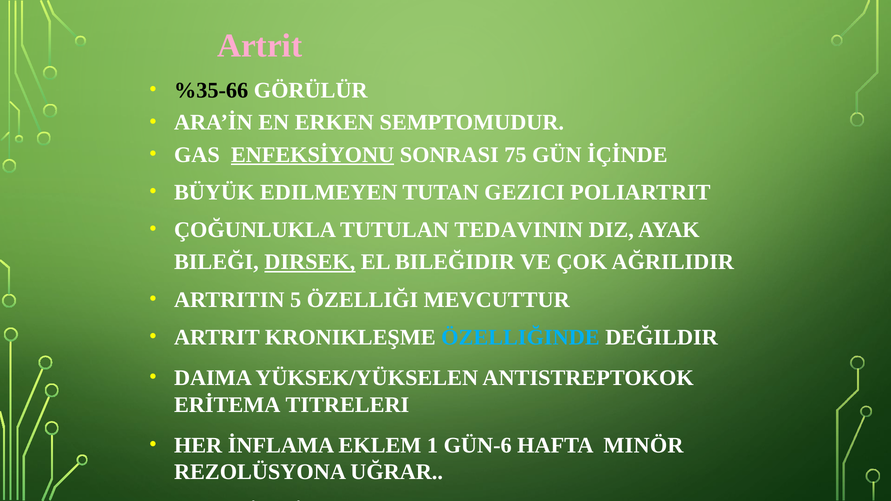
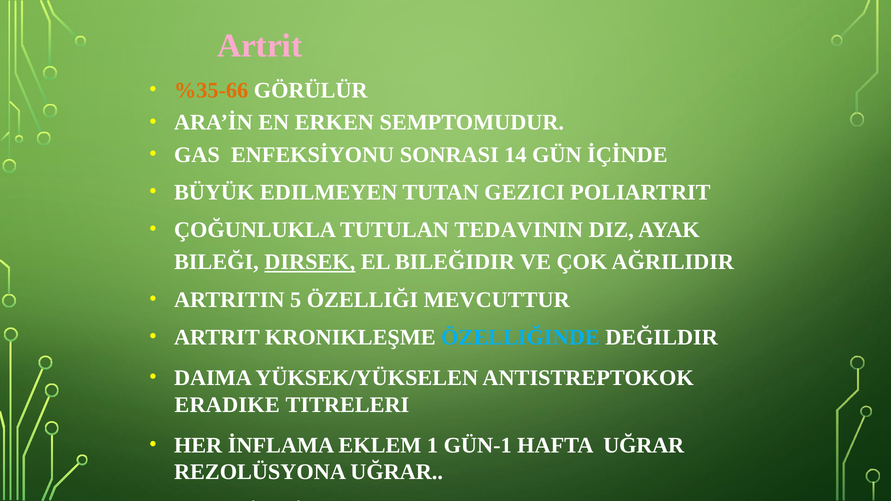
%35-66 colour: black -> orange (211, 91)
ENFEKSİYONU underline: present -> none (313, 155)
75: 75 -> 14 (515, 155)
ERİTEMA: ERİTEMA -> ERADIKE (227, 405)
GÜN-6: GÜN-6 -> GÜN-1 (478, 445)
HAFTA MINÖR: MINÖR -> UĞRAR (644, 445)
